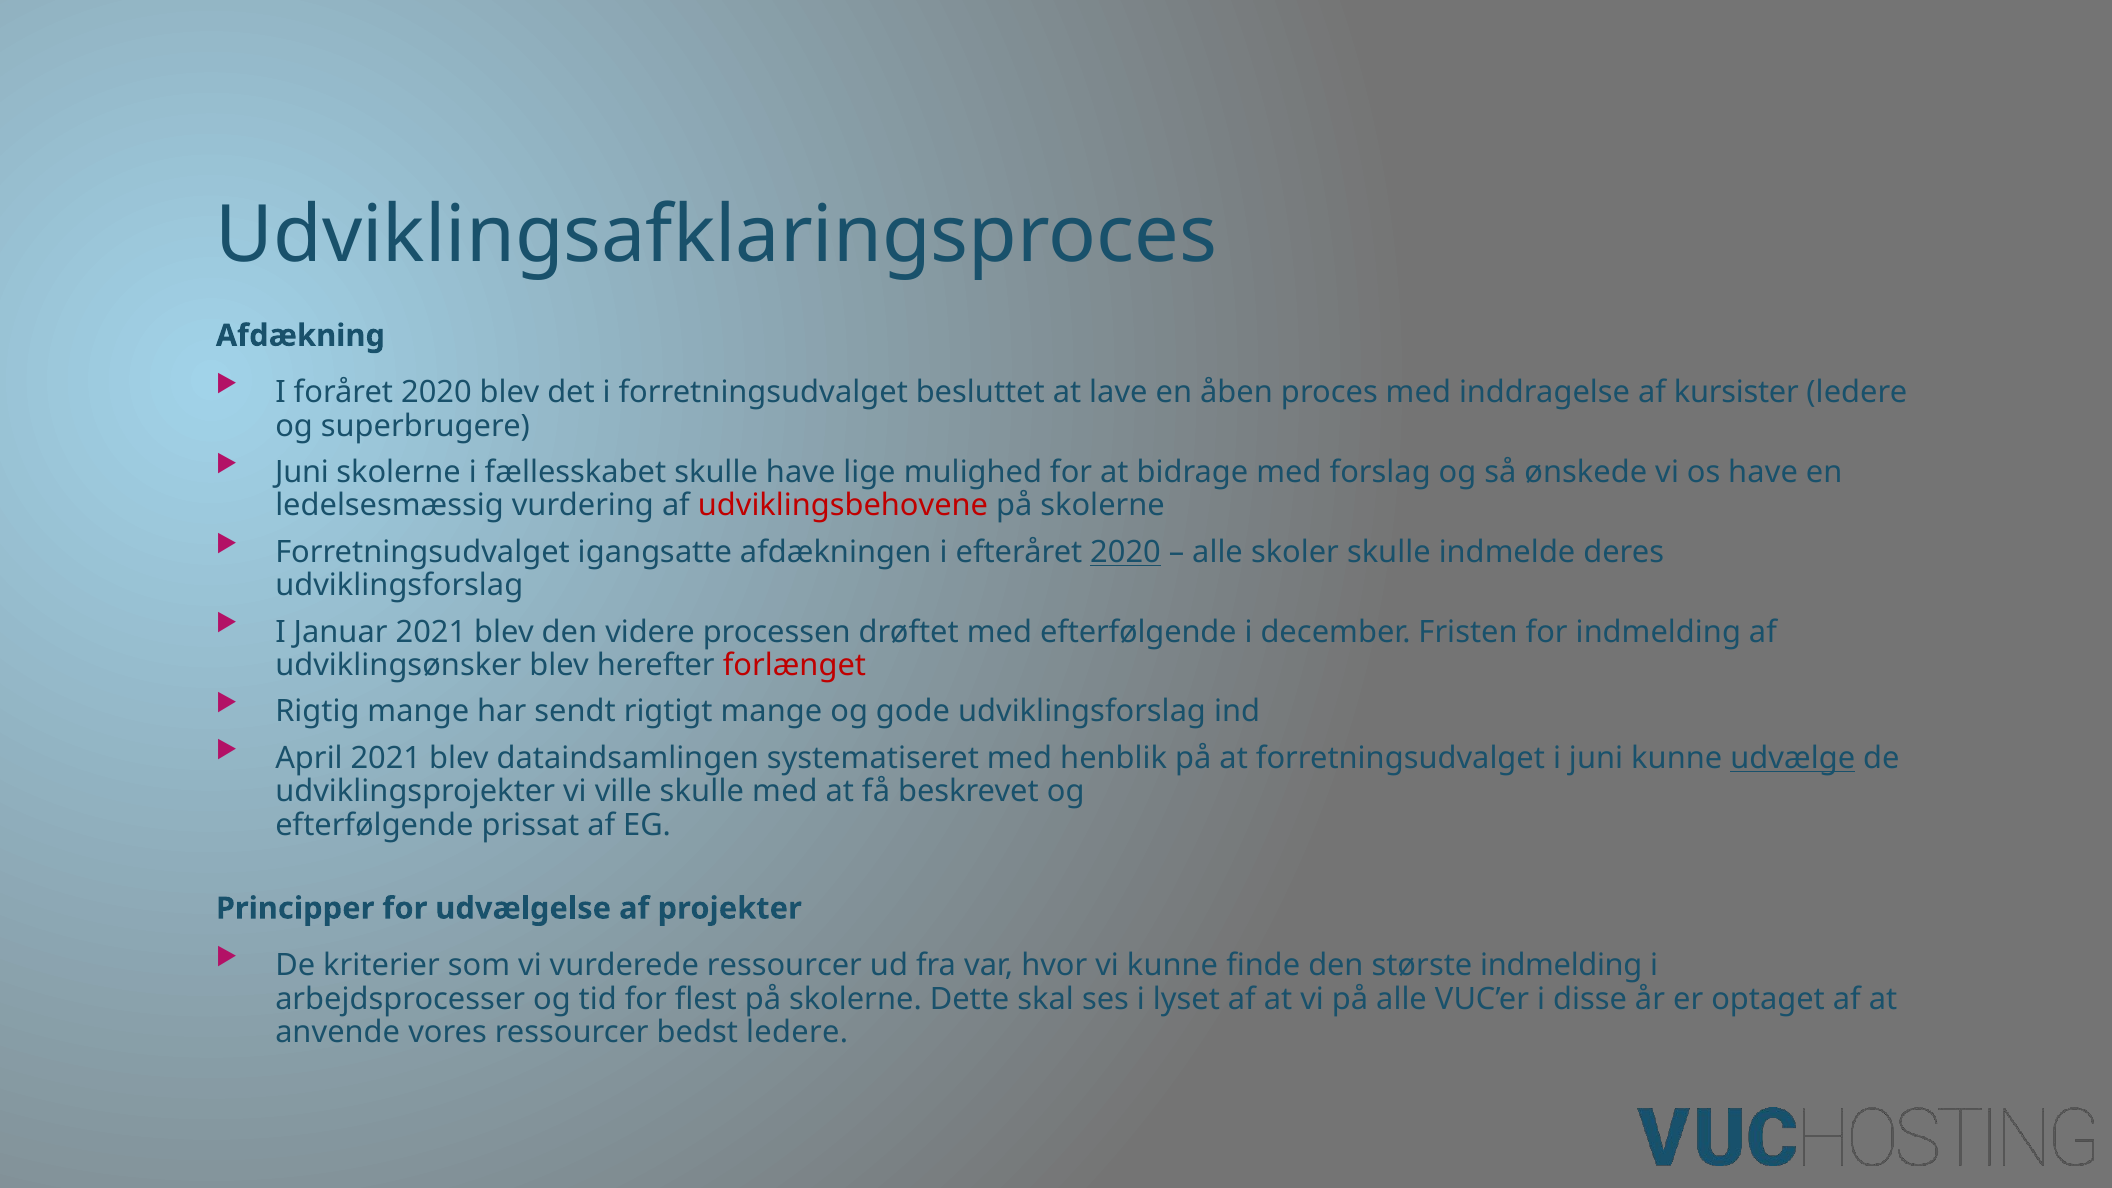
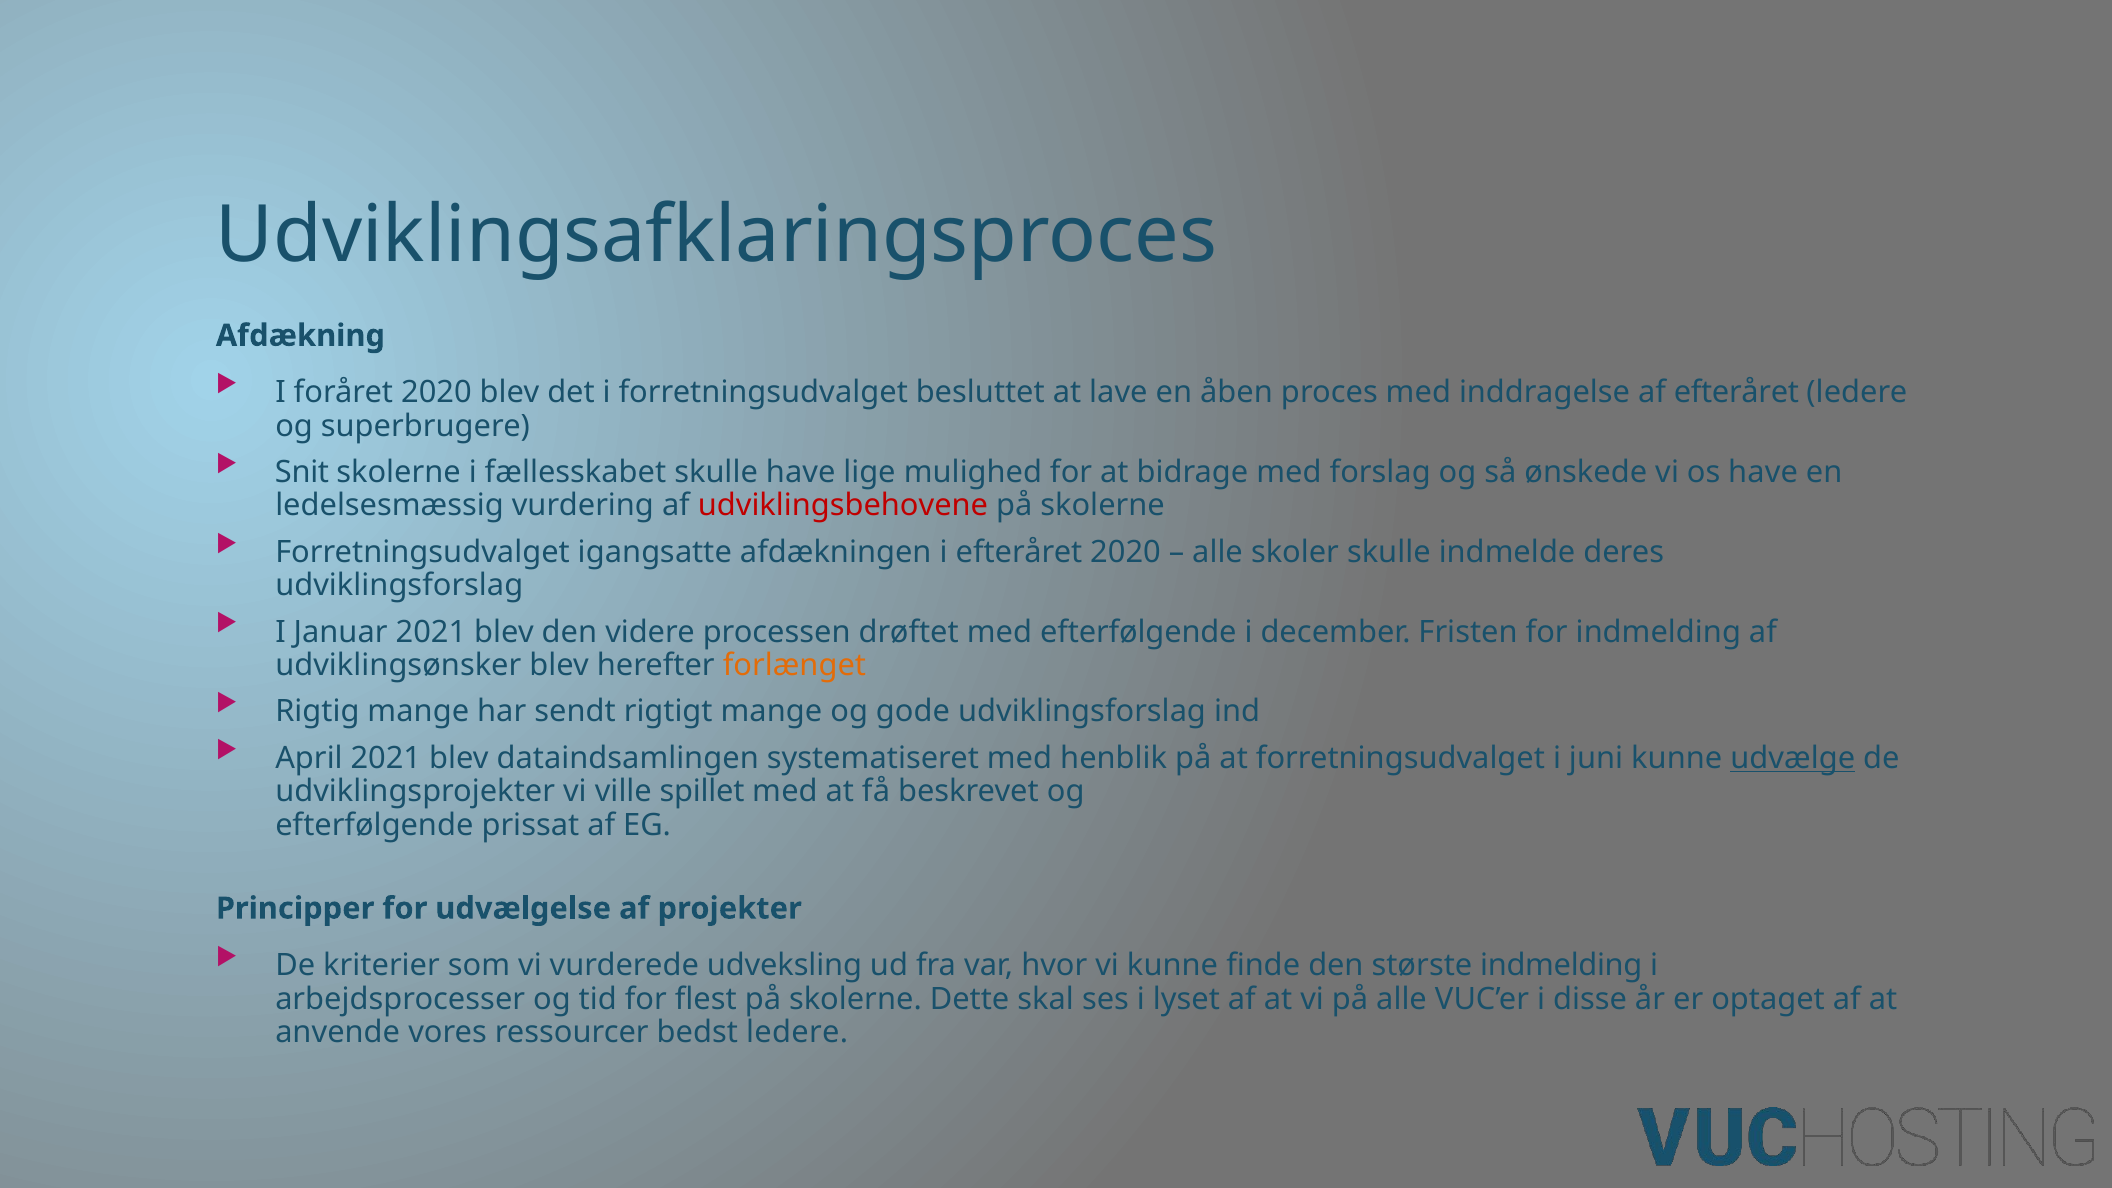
af kursister: kursister -> efteråret (1736, 393)
Juni: Juni -> Snit (302, 473)
2020 underline: present -> none (1126, 552)
forlænget colour: red -> orange (794, 665)
ville skulle: skulle -> spillet (702, 792)
vurderede ressourcer: ressourcer -> udveksling (784, 966)
